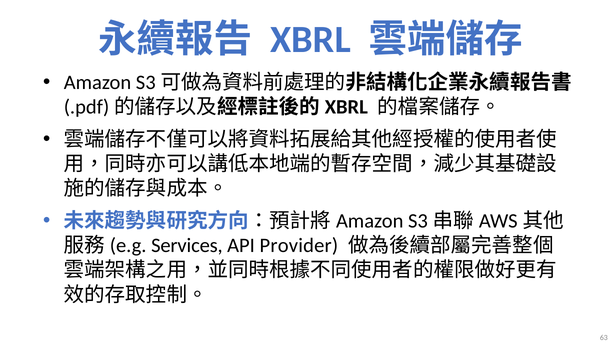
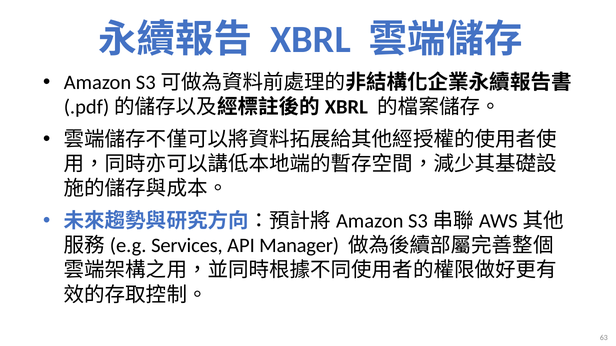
Provider: Provider -> Manager (299, 246)
